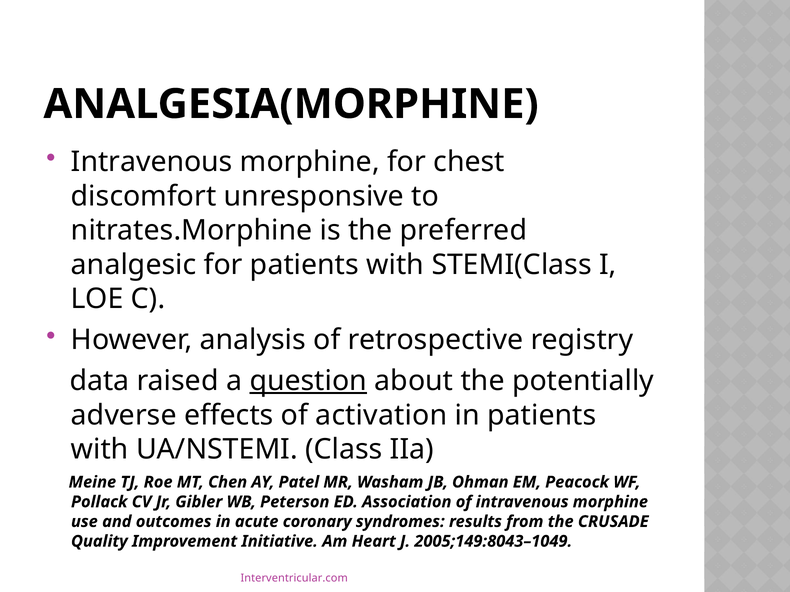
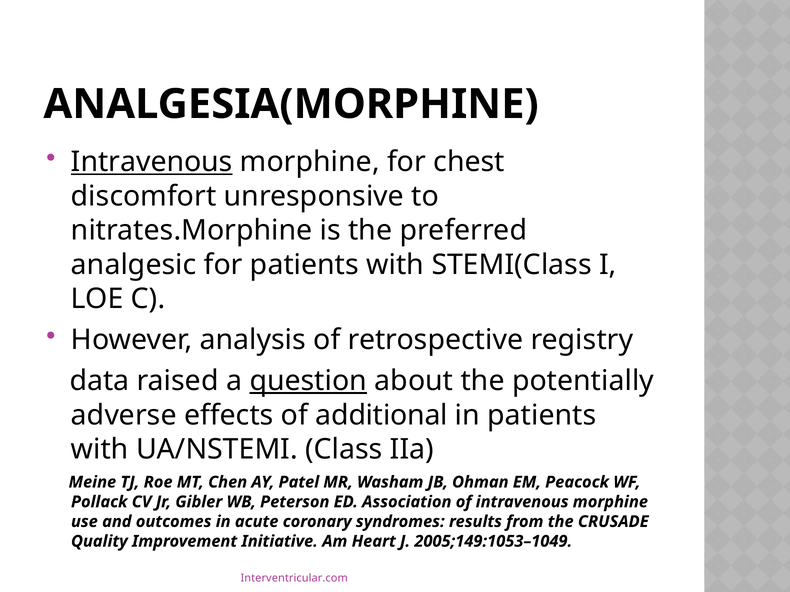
Intravenous underline: none -> present (152, 162)
activation: activation -> additional (382, 415)
2005;149:8043–1049: 2005;149:8043–1049 -> 2005;149:1053–1049 (493, 542)
